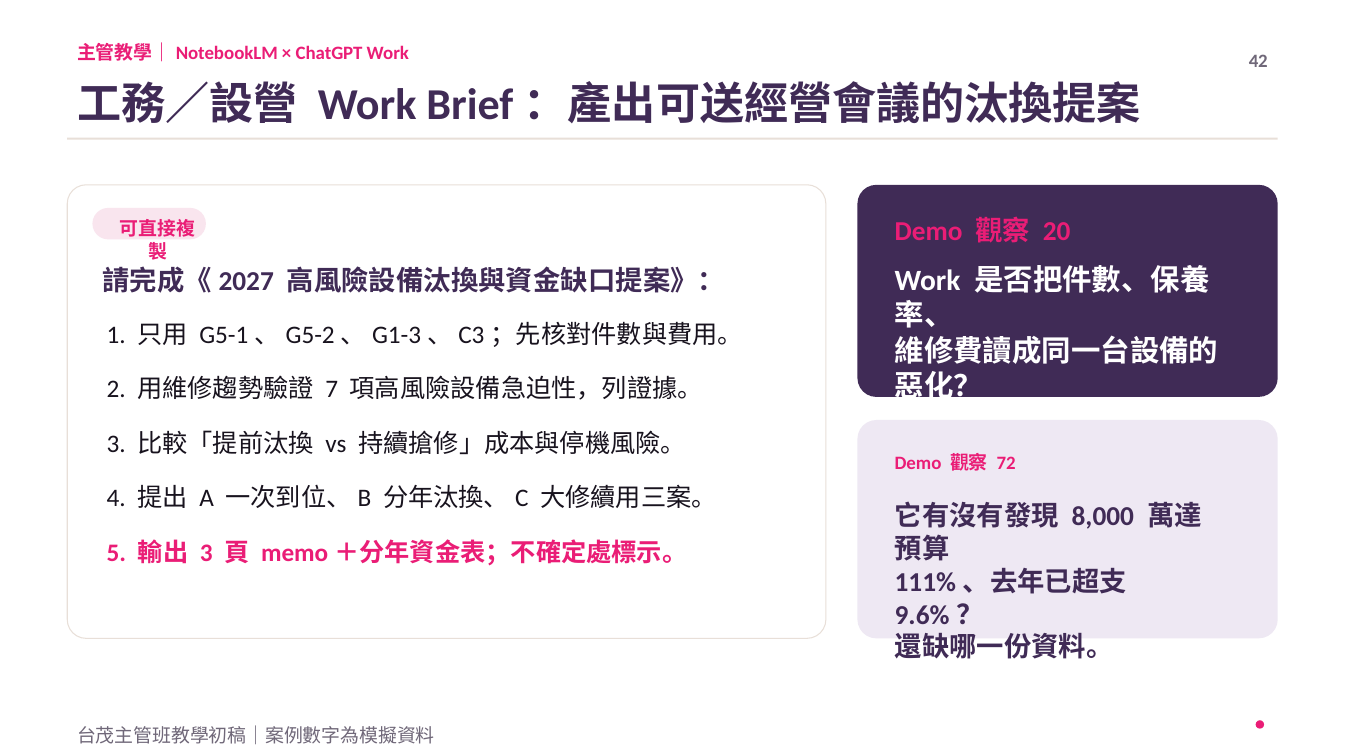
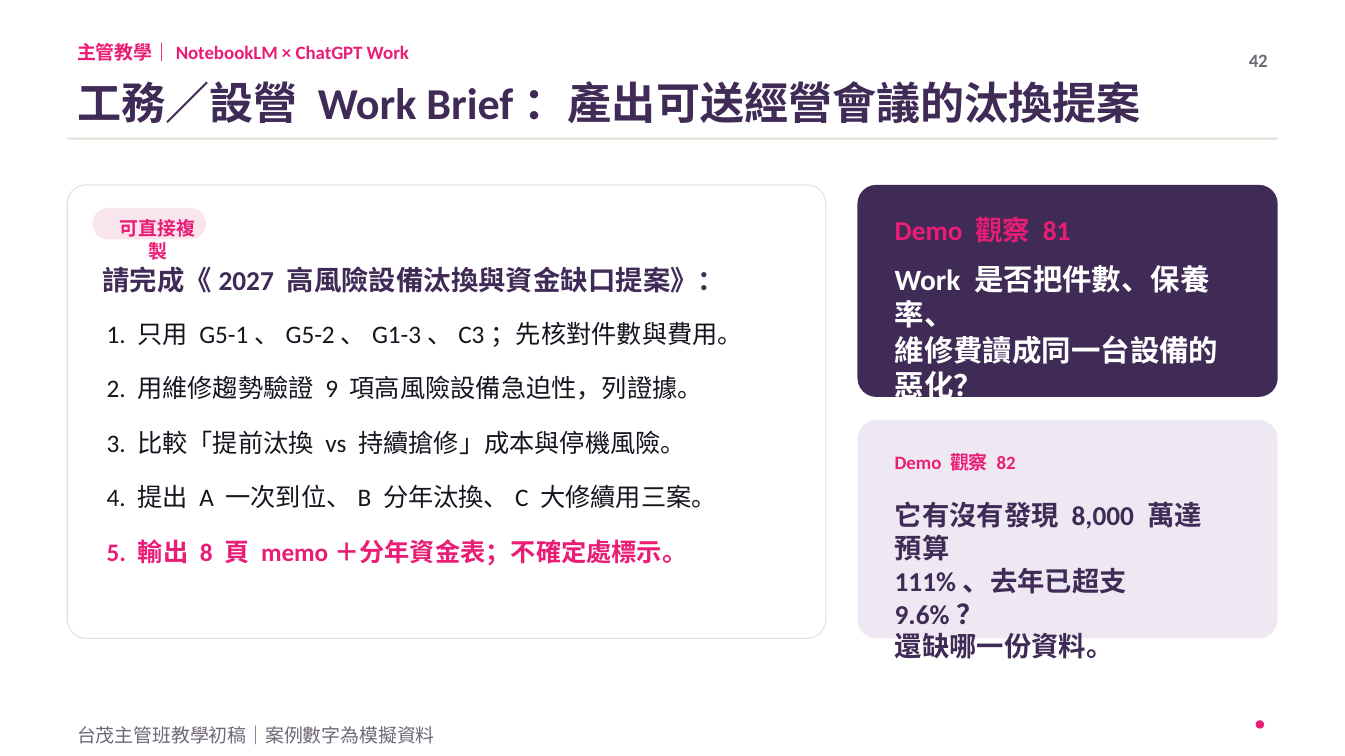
20: 20 -> 81 (1057, 231)
7: 7 -> 9 (332, 390)
72: 72 -> 82 (1006, 463)
3: 3 -> 8 (206, 554)
